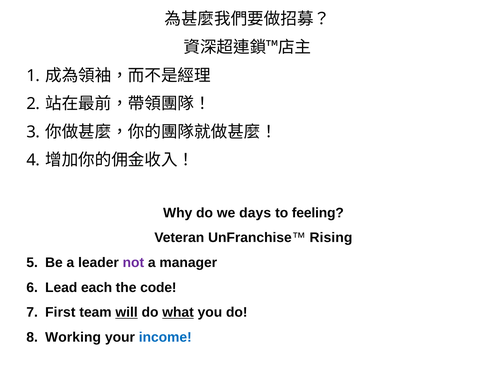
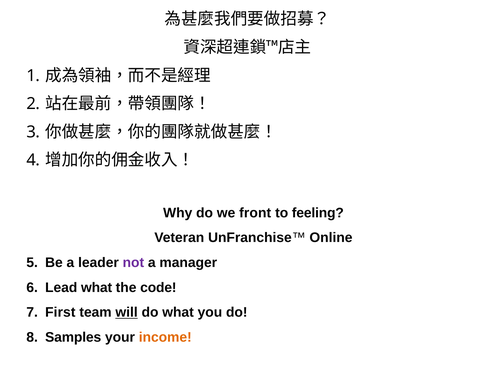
days: days -> front (255, 213)
Rising: Rising -> Online (331, 238)
Lead each: each -> what (97, 287)
what underline: present -> none (178, 312)
Working: Working -> Samples (73, 337)
income colour: blue -> orange (165, 337)
